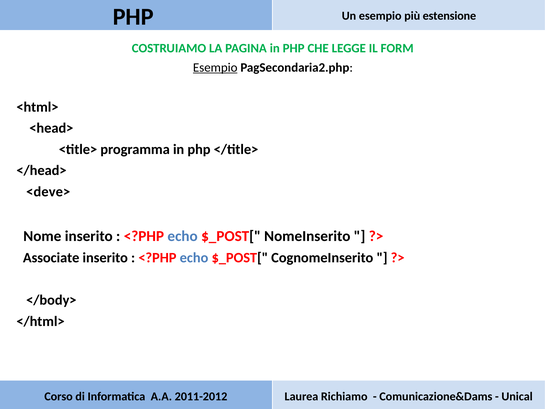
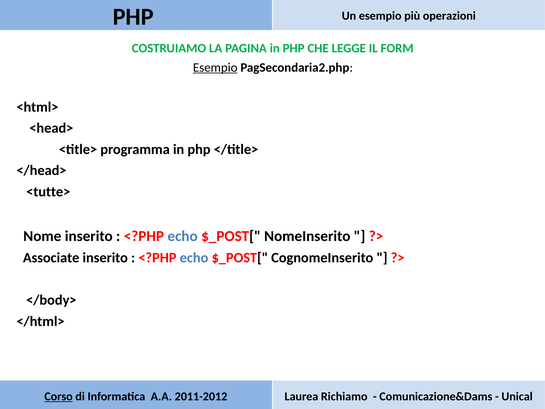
estensione: estensione -> operazioni (449, 16)
<deve>: <deve> -> <tutte> (48, 192)
Corso underline: none -> present (59, 396)
